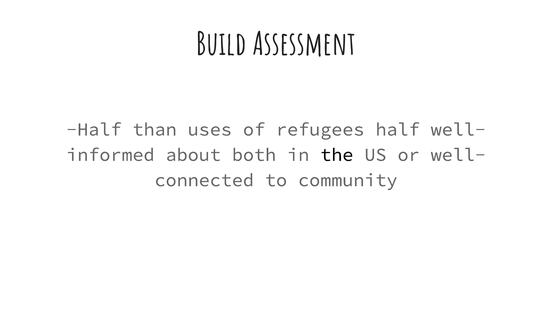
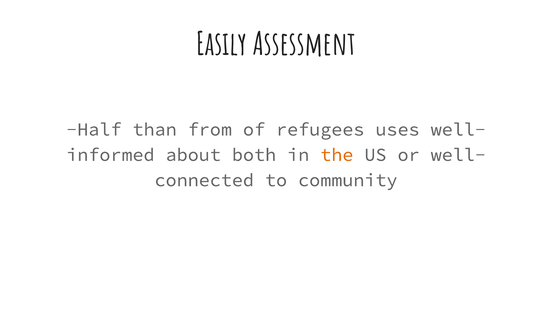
Build: Build -> Easily (222, 45)
uses: uses -> from (210, 130)
refugees half: half -> uses (398, 130)
the colour: black -> orange (337, 155)
